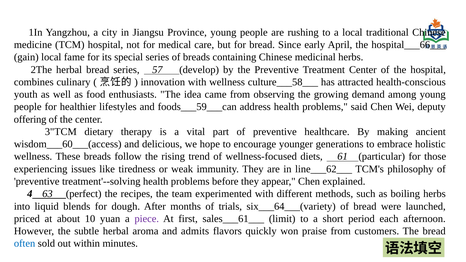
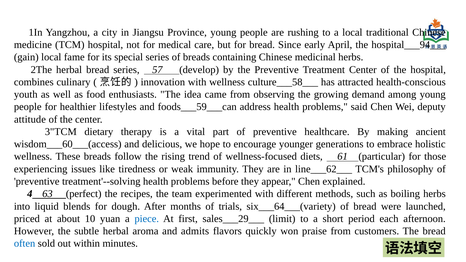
hospital___66___: hospital___66___ -> hospital___94___ (409, 45)
offering: offering -> attitude (30, 119)
piece colour: purple -> blue (147, 219)
sales___61___: sales___61___ -> sales___29___ (233, 219)
